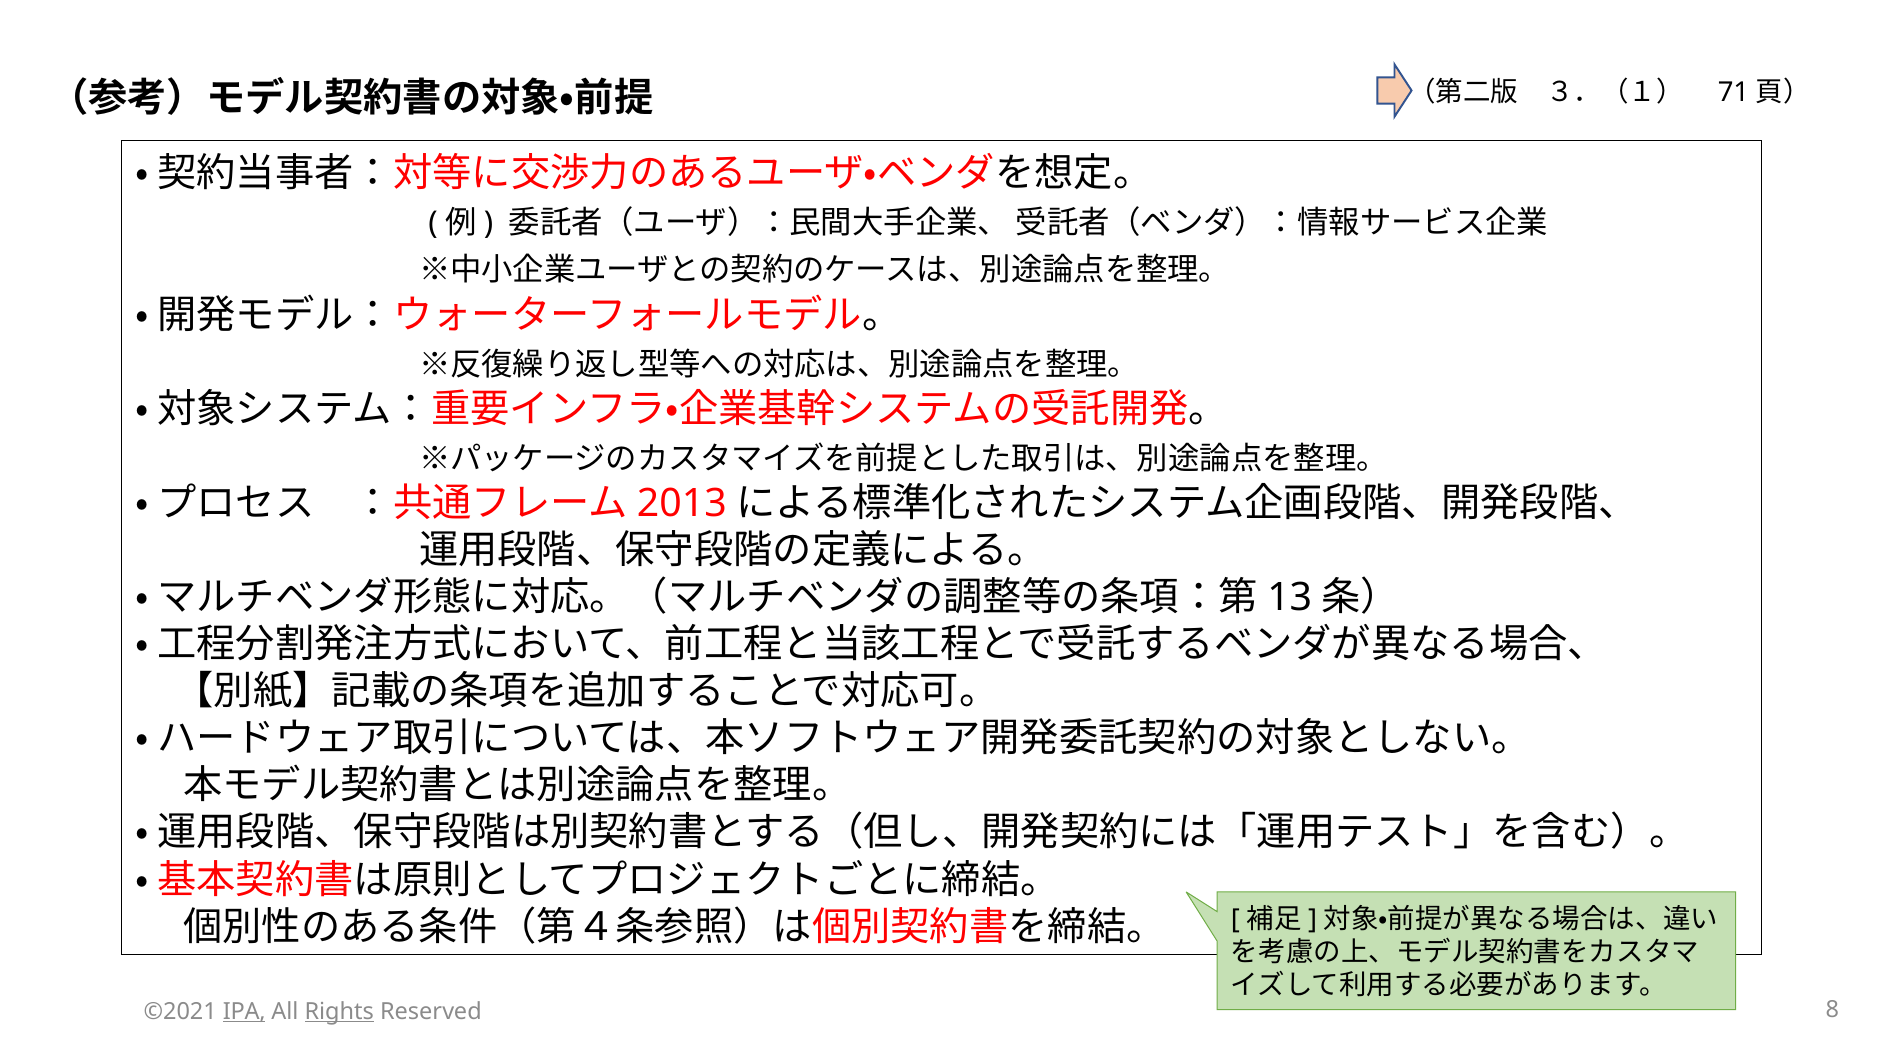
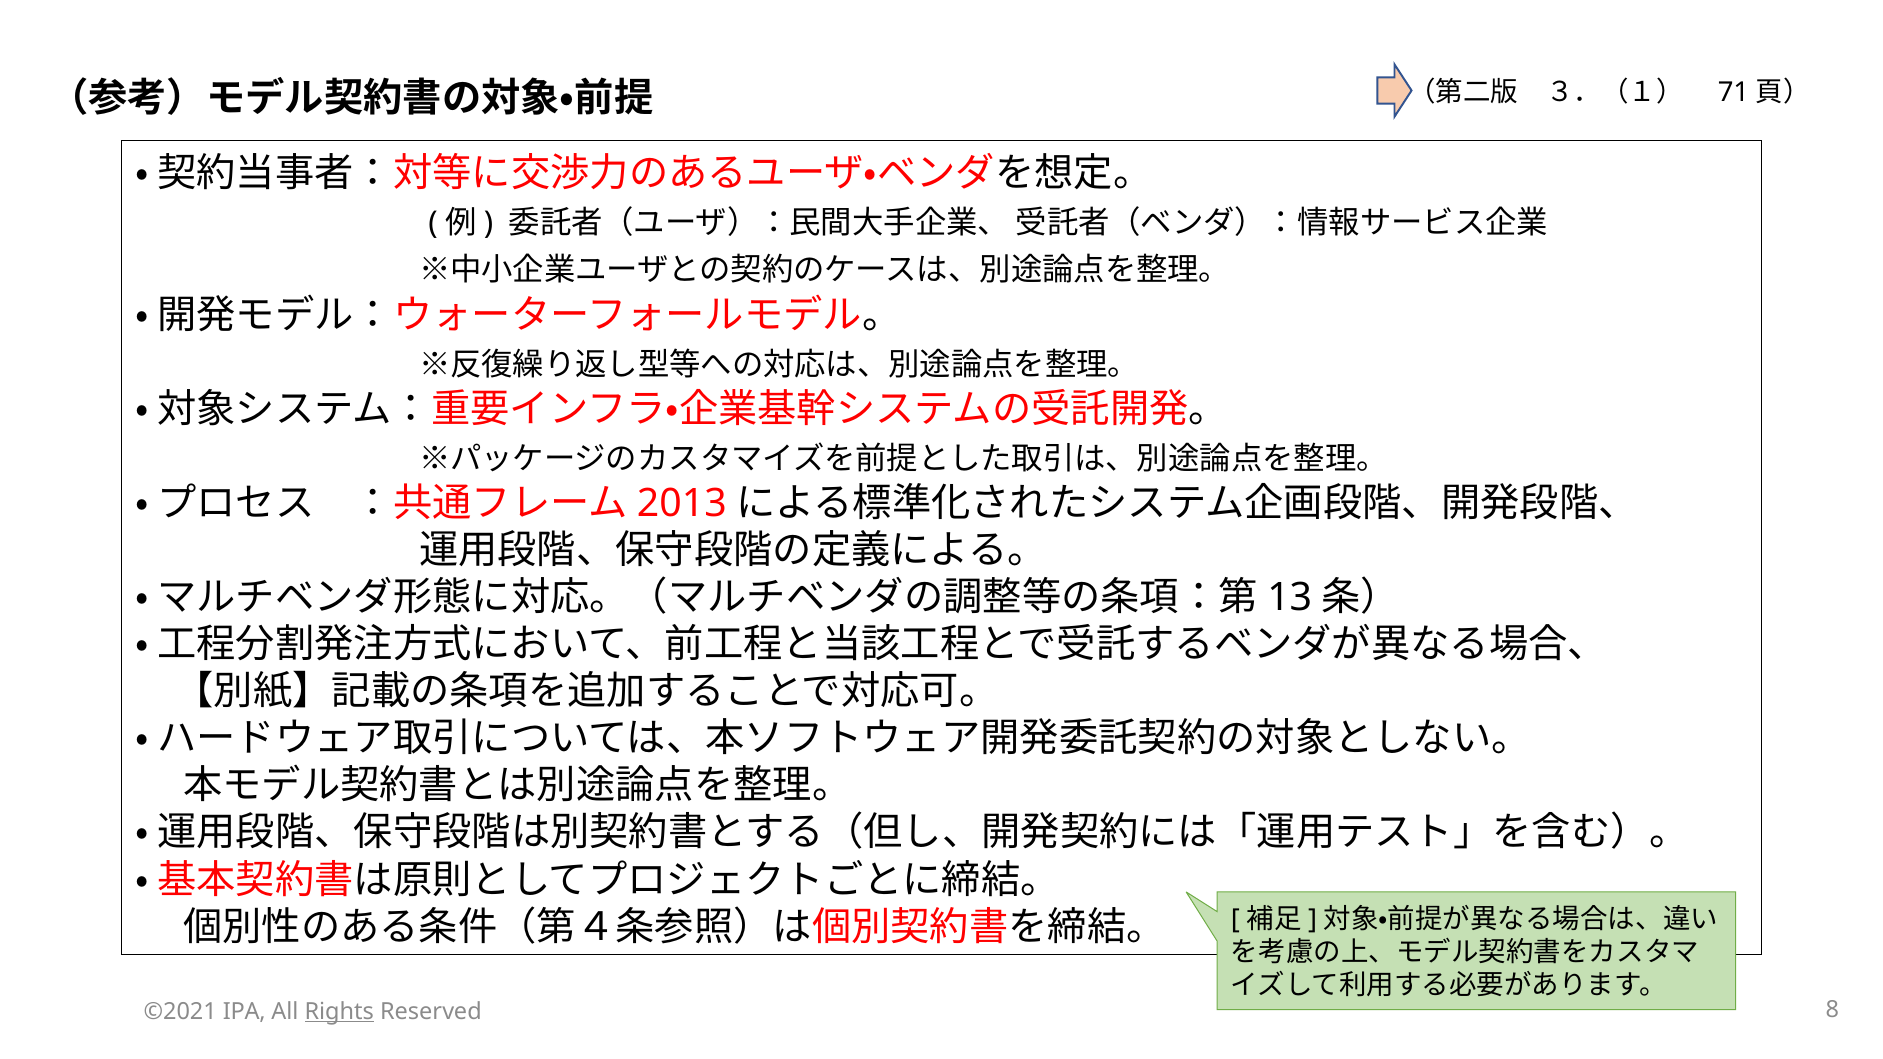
IPA underline: present -> none (244, 1011)
